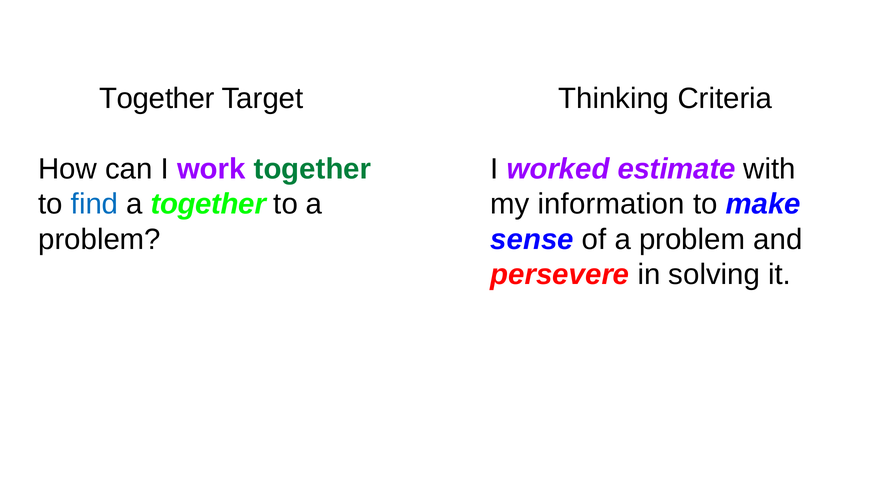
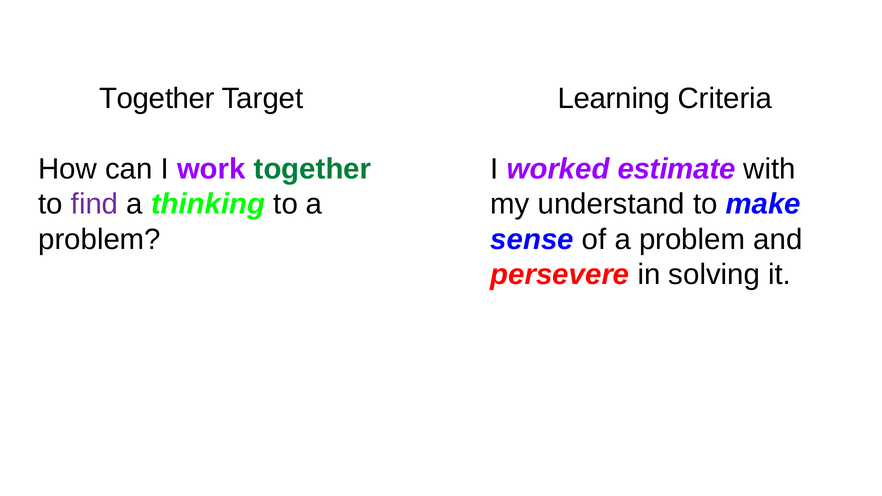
Thinking: Thinking -> Learning (614, 98)
find colour: blue -> purple (95, 204)
a together: together -> thinking (208, 204)
information: information -> understand (611, 204)
